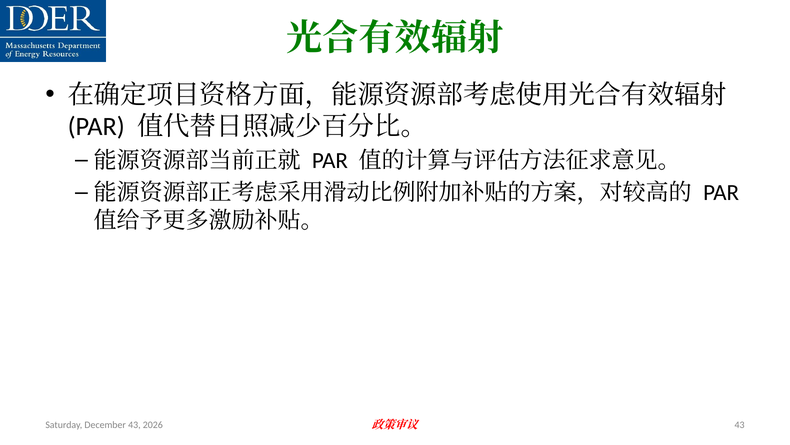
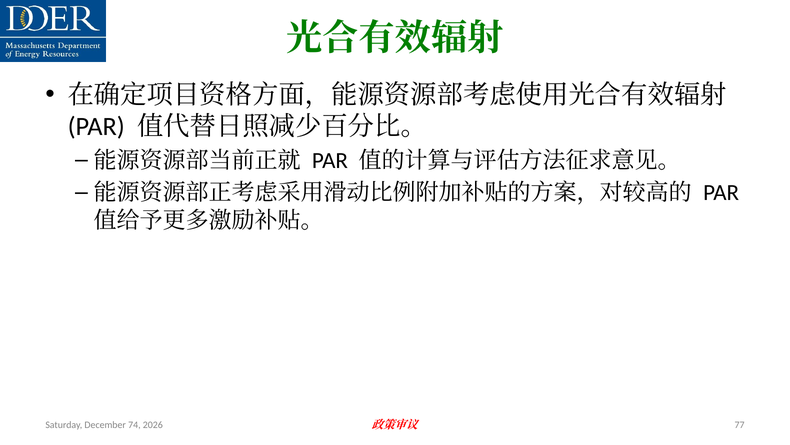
43: 43 -> 74 (134, 424)
43: 43 -> 77 (740, 424)
